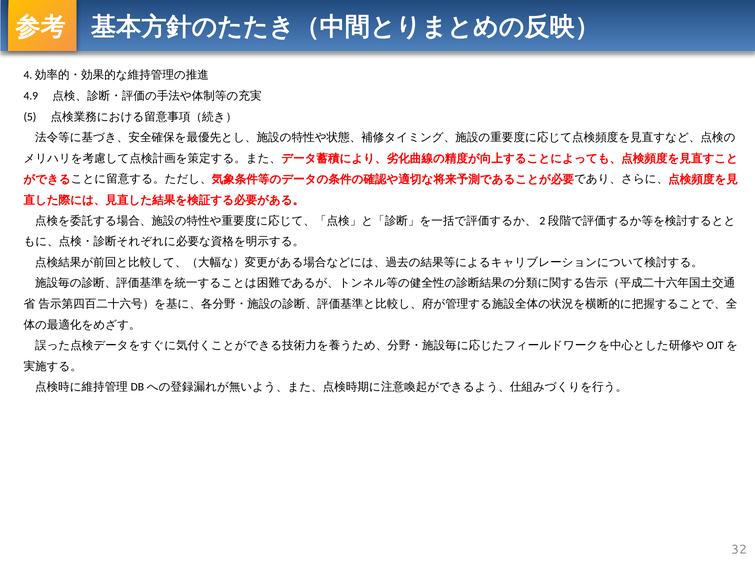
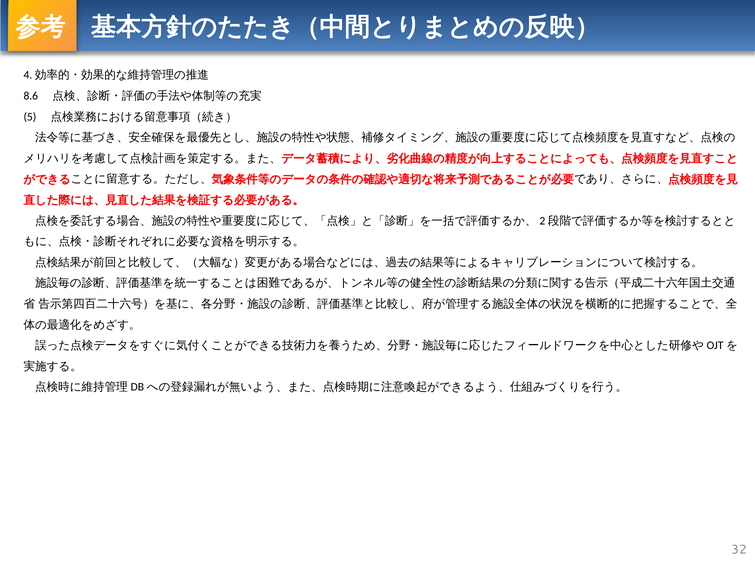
4.9: 4.9 -> 8.6 (31, 96)
